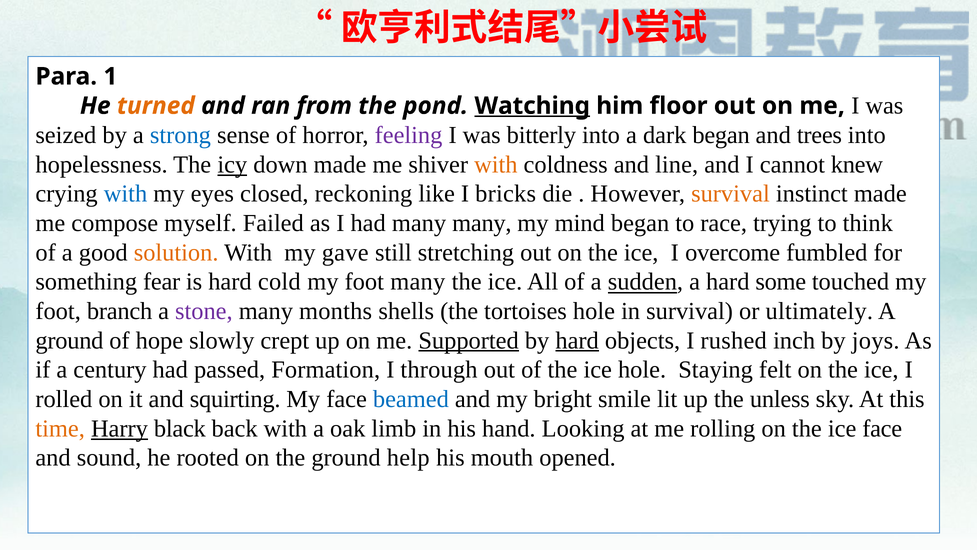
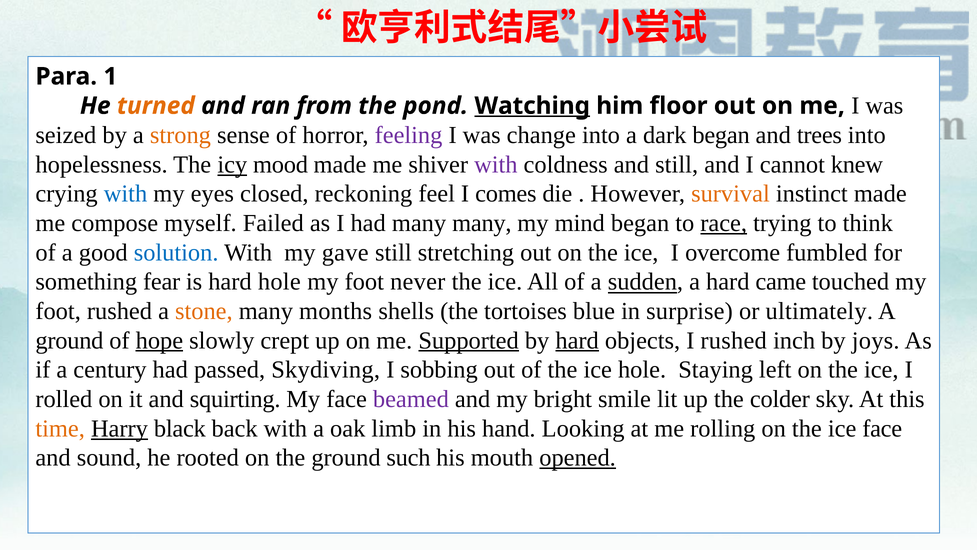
strong colour: blue -> orange (180, 135)
bitterly: bitterly -> change (541, 135)
down: down -> mood (281, 164)
with colour: orange -> purple (496, 164)
and line: line -> still (677, 164)
like: like -> feel (437, 194)
bricks: bricks -> comes (506, 194)
race underline: none -> present (724, 223)
solution colour: orange -> blue (176, 252)
hard cold: cold -> hole (279, 282)
foot many: many -> never (418, 282)
some: some -> came (781, 282)
foot branch: branch -> rushed (119, 311)
stone colour: purple -> orange (204, 311)
tortoises hole: hole -> blue (594, 311)
in survival: survival -> surprise (689, 311)
hope underline: none -> present (159, 340)
Formation: Formation -> Skydiving (326, 370)
through: through -> sobbing (439, 370)
felt: felt -> left (775, 370)
beamed colour: blue -> purple (411, 399)
unless: unless -> colder (780, 399)
help: help -> such (408, 457)
opened underline: none -> present (578, 457)
